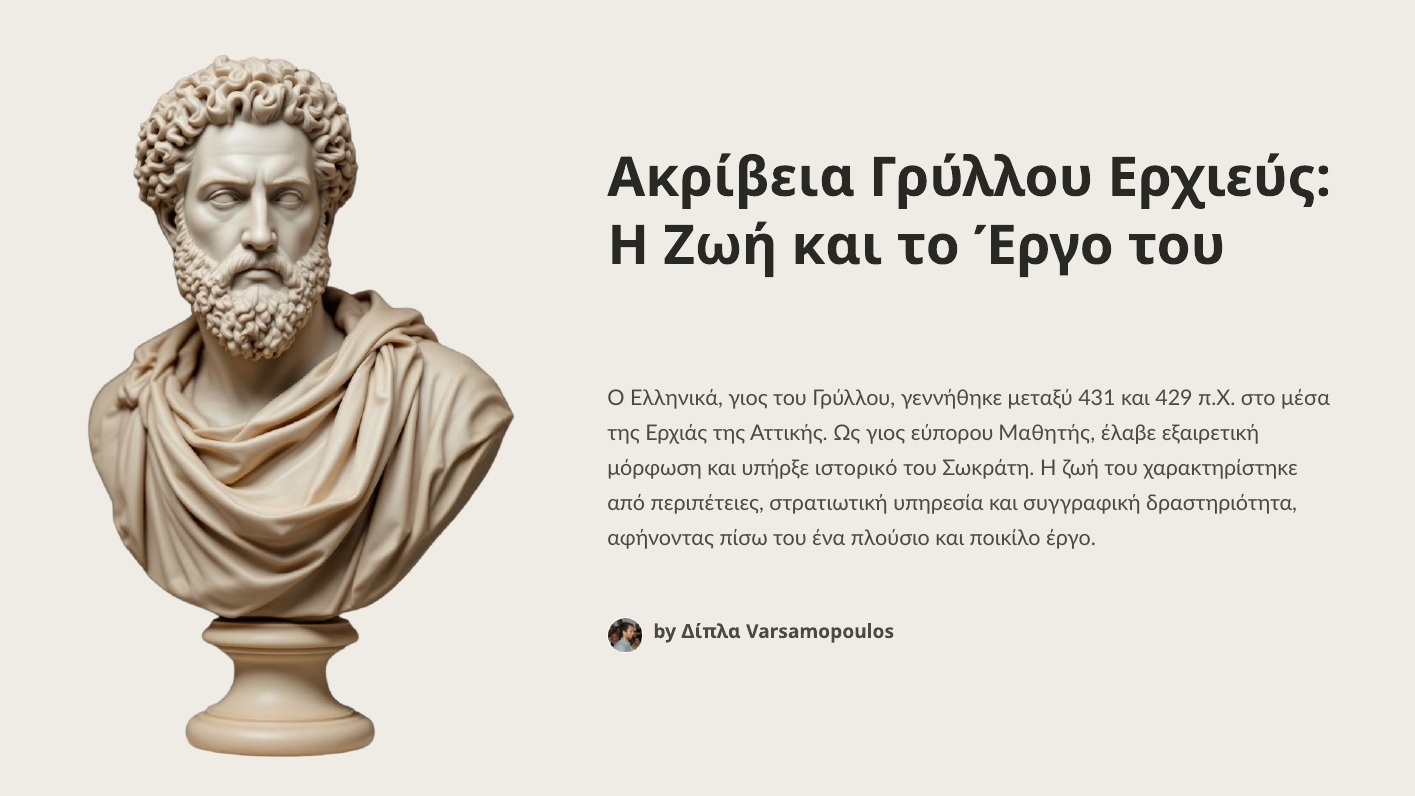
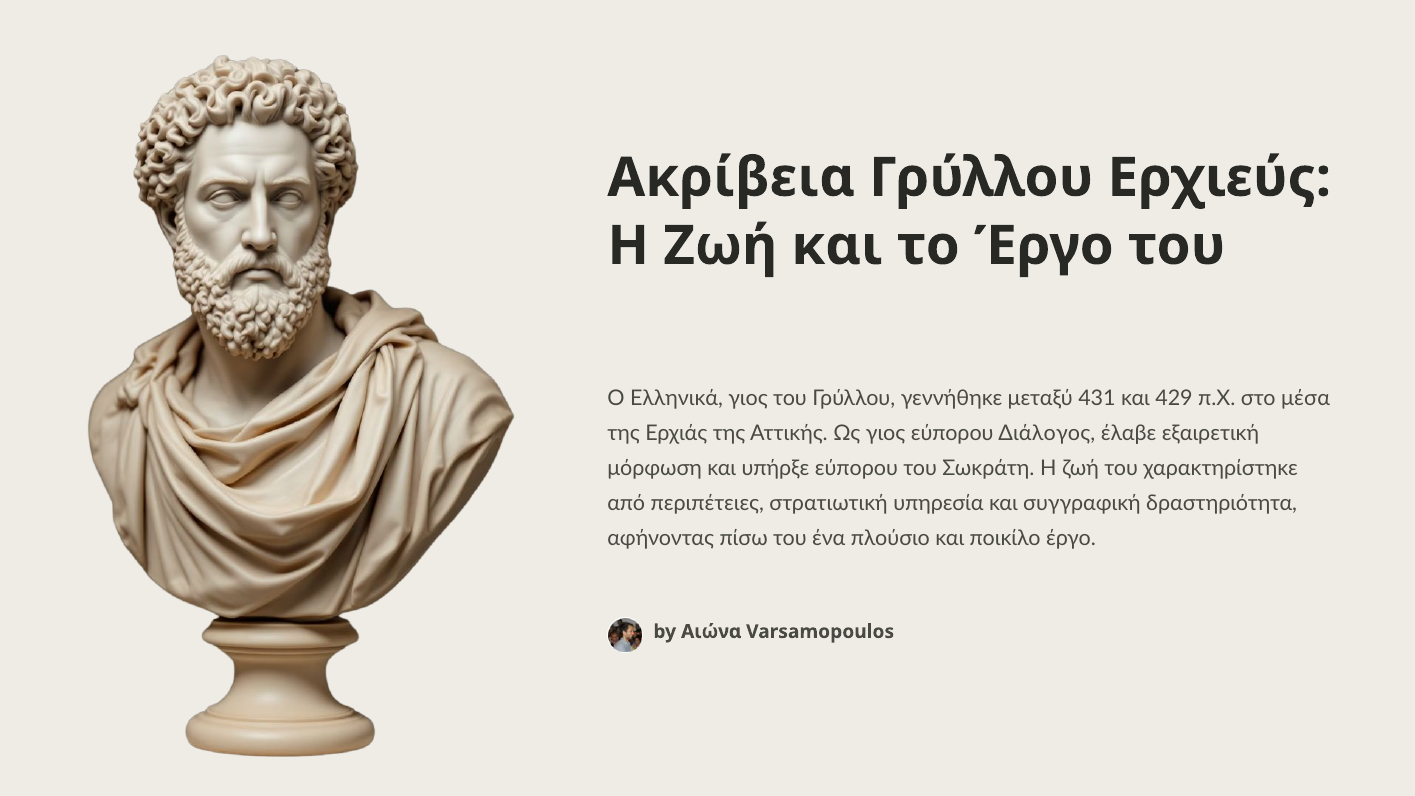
Μαθητής: Μαθητής -> Διάλογος (1047, 434)
υπήρξε ιστορικό: ιστορικό -> εύπορου (856, 469)
Δίπλα: Δίπλα -> Αιώνα (711, 632)
